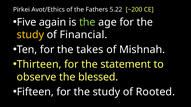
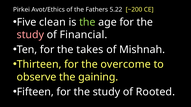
again: again -> clean (52, 22)
study colour: yellow -> pink (30, 35)
statement: statement -> overcome (126, 65)
blessed: blessed -> gaining (98, 77)
